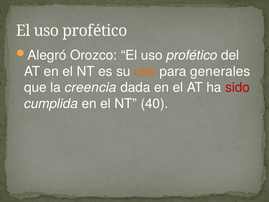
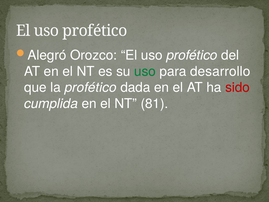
uso colour: orange -> green (145, 71)
generales: generales -> desarrollo (220, 71)
la creencia: creencia -> profético (91, 87)
40: 40 -> 81 (154, 104)
